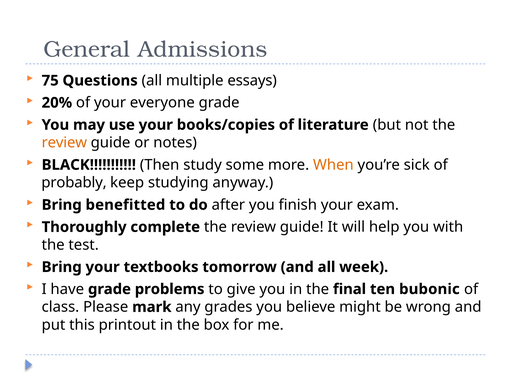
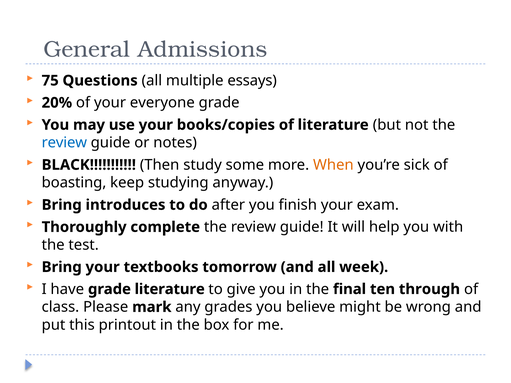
review colour: orange -> blue (64, 143)
probably: probably -> boasting (74, 183)
benefitted: benefitted -> introduces (125, 205)
grade problems: problems -> literature (170, 289)
bubonic: bubonic -> through (429, 289)
